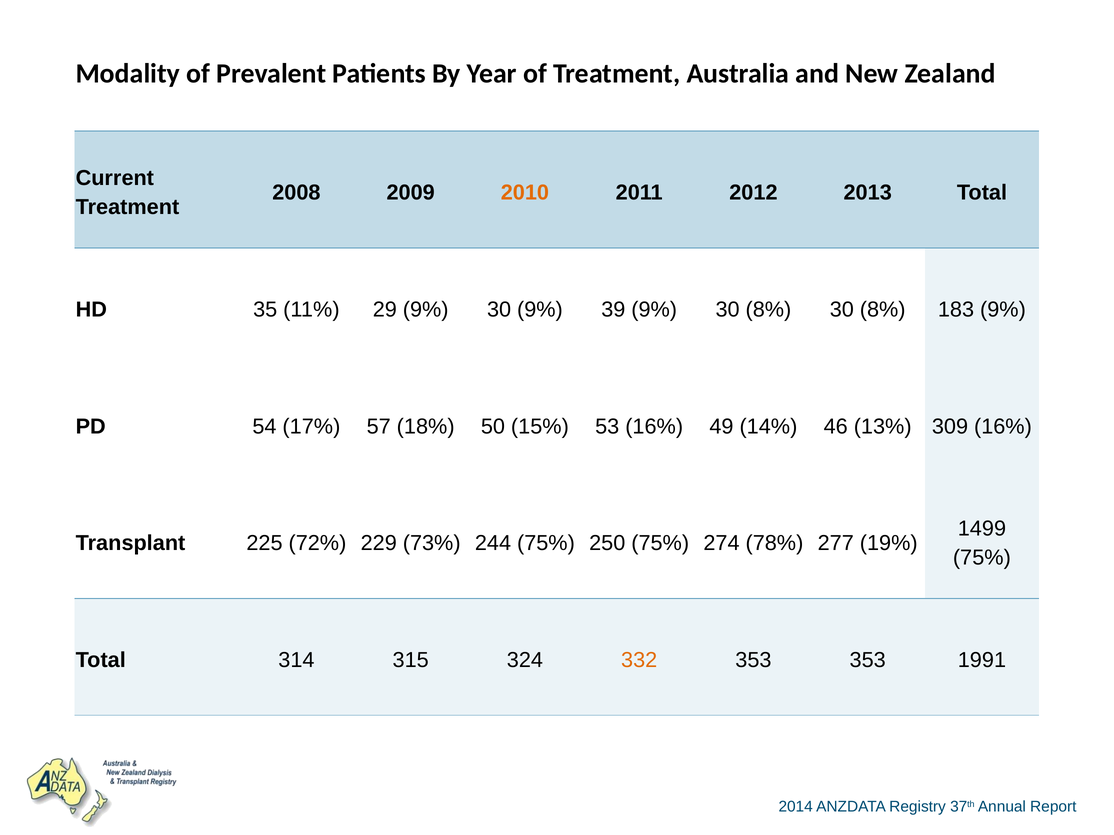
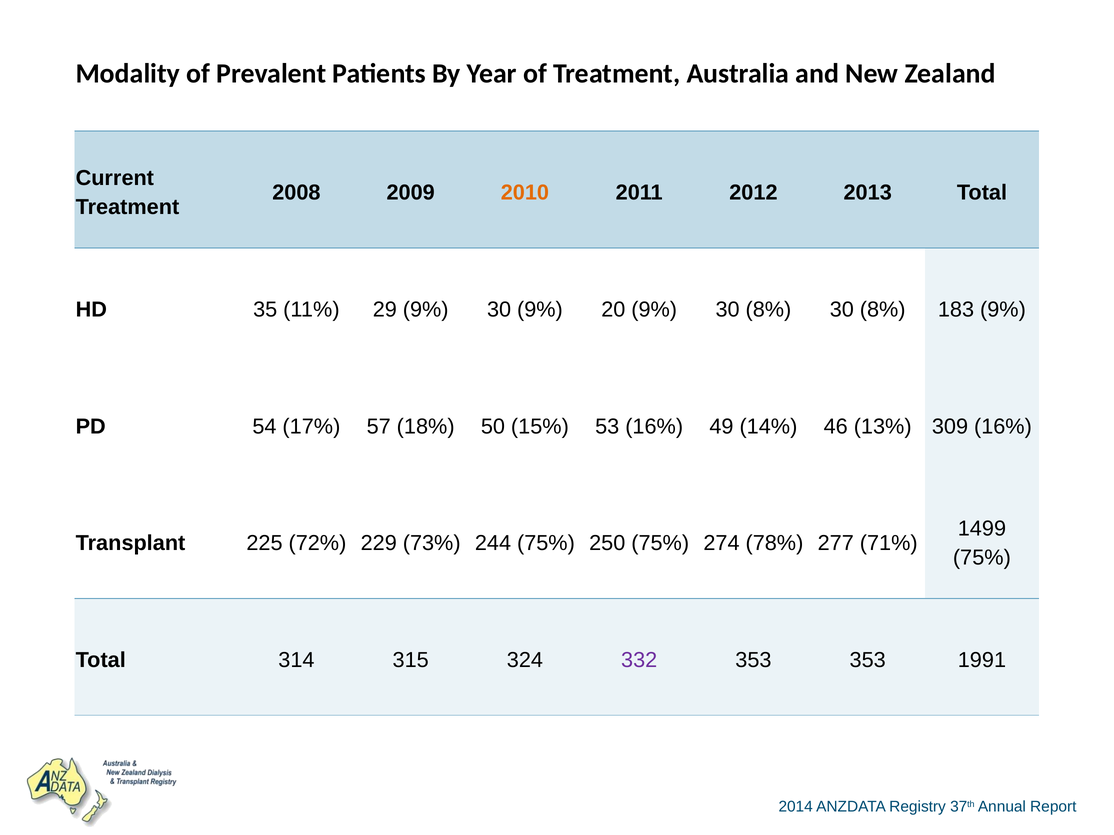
39: 39 -> 20 (613, 310)
19%: 19% -> 71% (889, 544)
332 colour: orange -> purple (639, 661)
